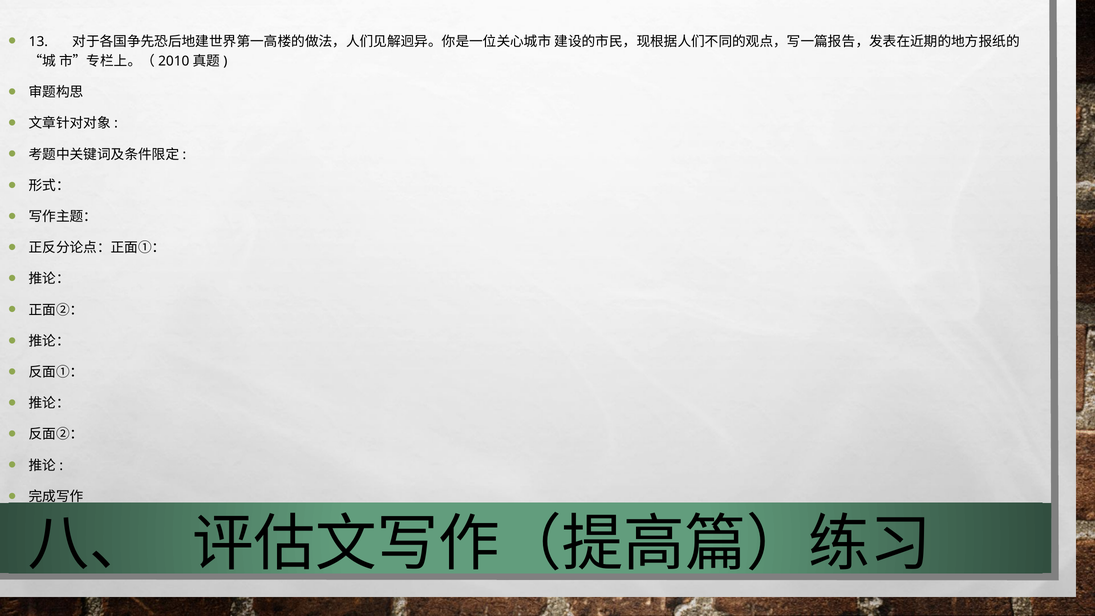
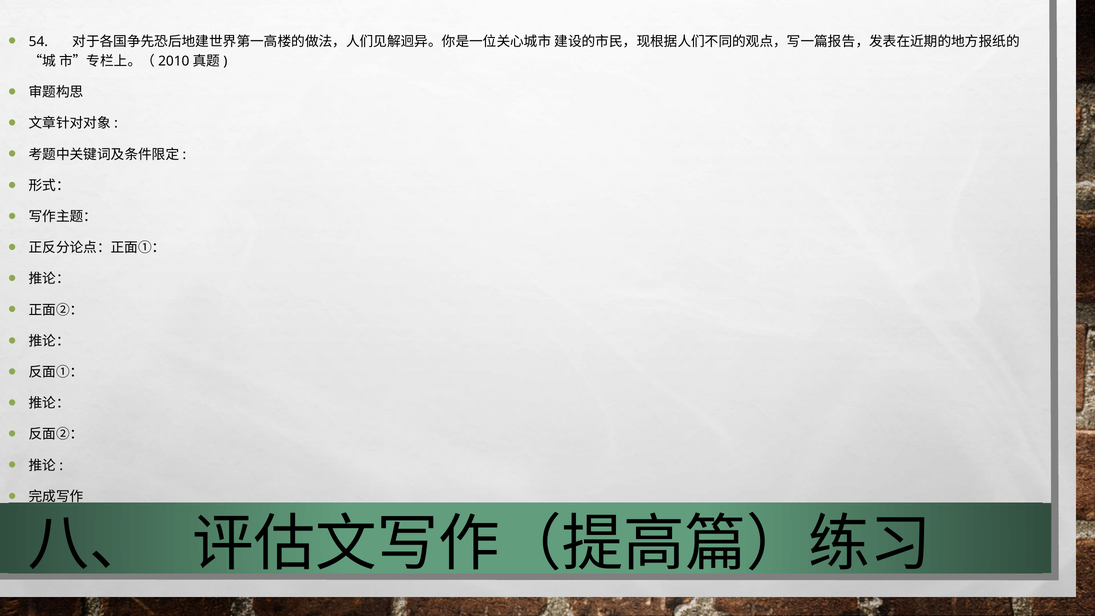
13: 13 -> 54 (38, 41)
